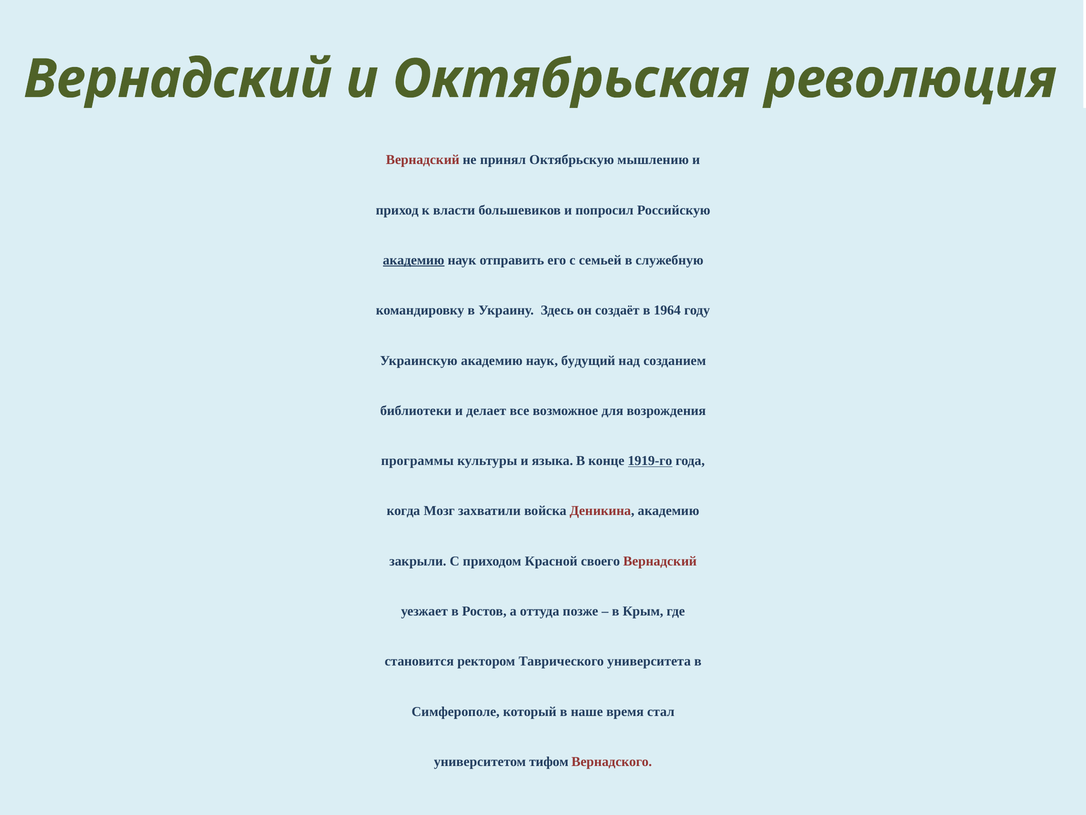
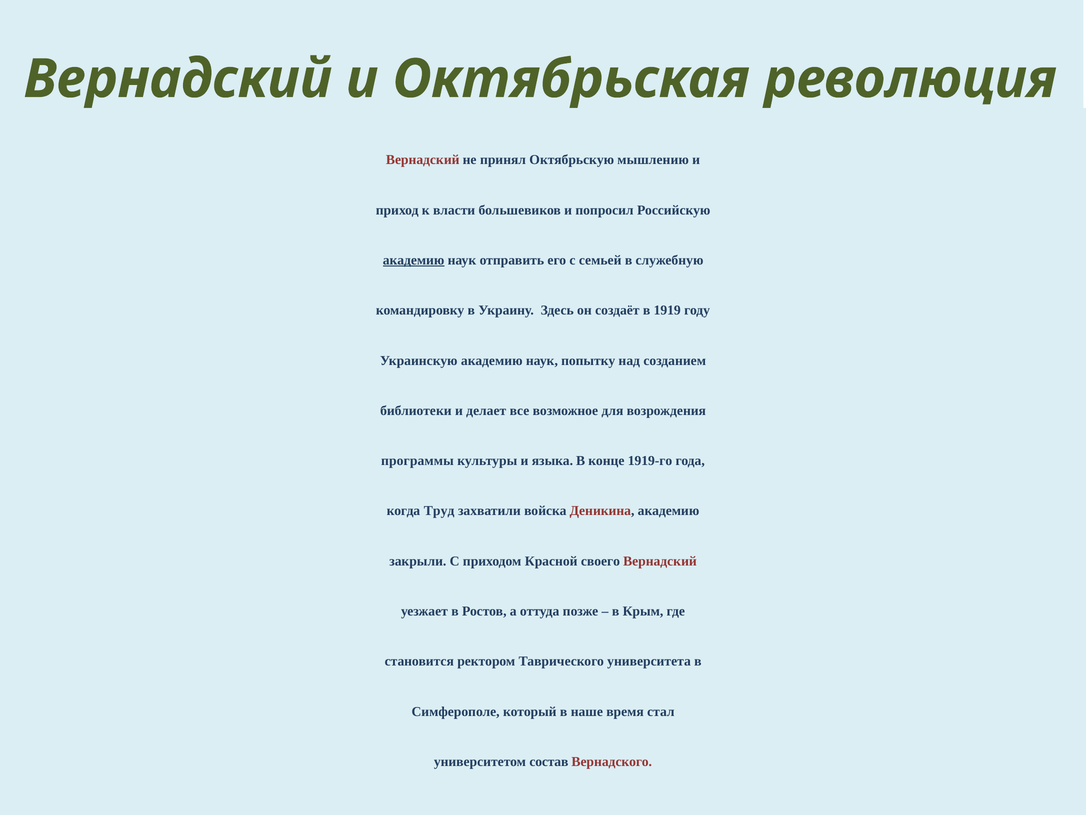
1964: 1964 -> 1919 (667, 310)
будущий: будущий -> попытку (588, 360)
1919-го underline: present -> none (650, 461)
Мозг: Мозг -> Труд (439, 511)
тифом: тифом -> состав (549, 761)
